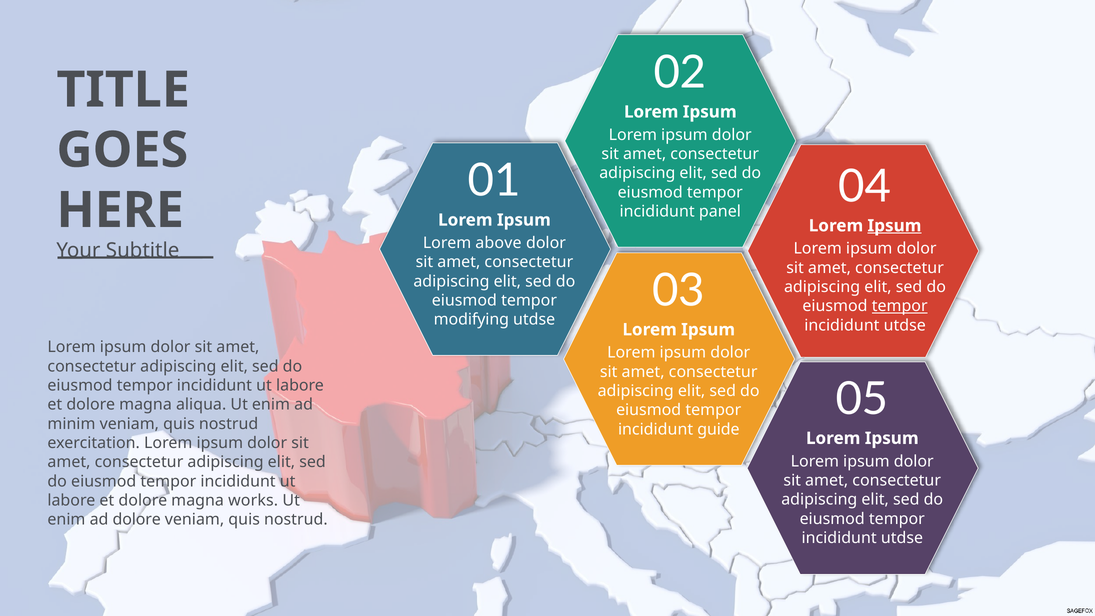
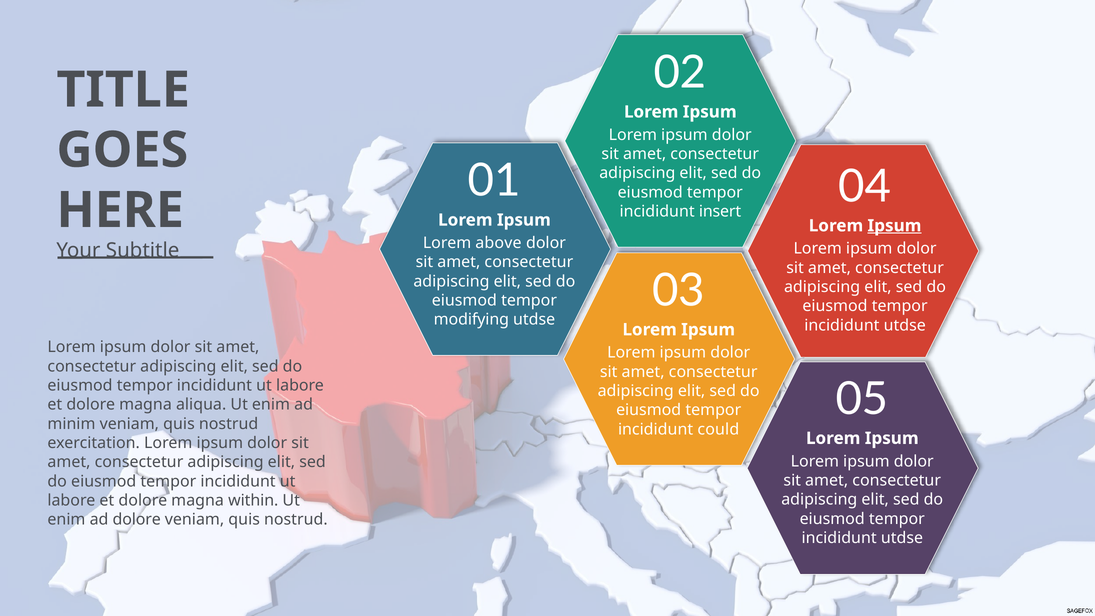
panel: panel -> insert (720, 212)
tempor underline: present -> none (900, 306)
guide: guide -> could (718, 429)
works: works -> within (253, 500)
